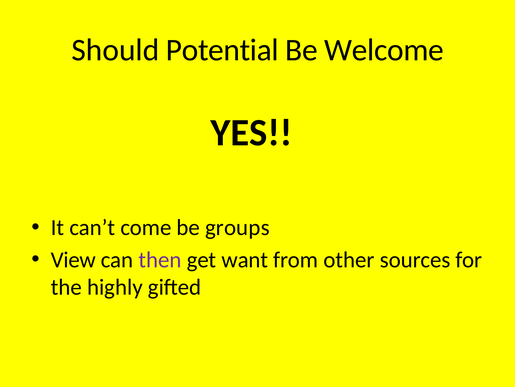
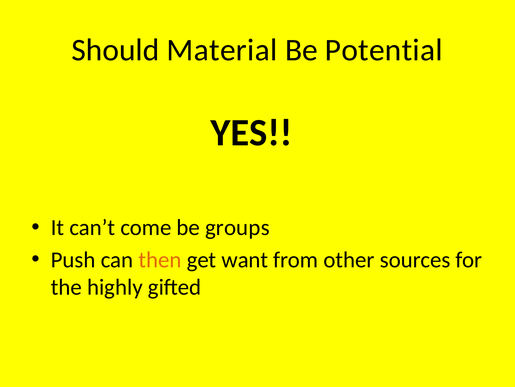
Potential: Potential -> Material (222, 50)
Welcome: Welcome -> Potential (384, 50)
View: View -> Push (73, 259)
then colour: purple -> orange (160, 259)
